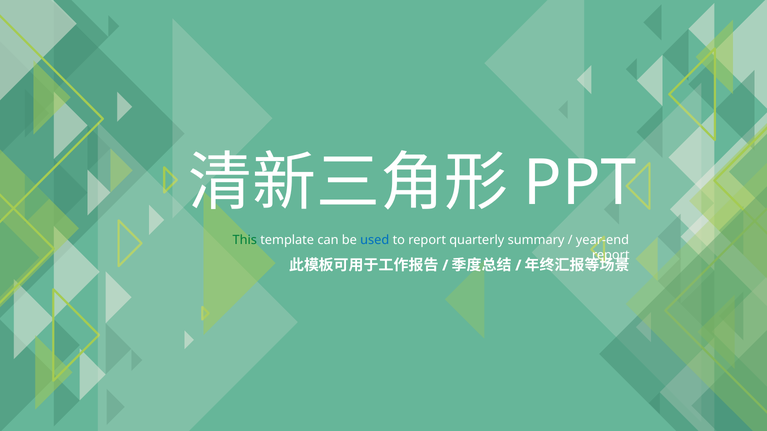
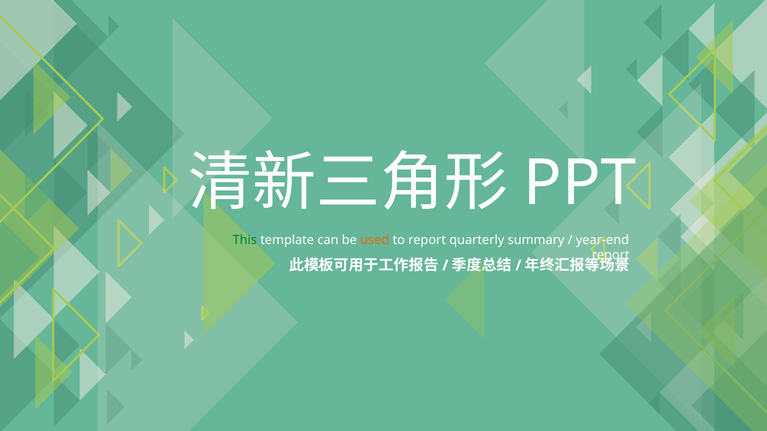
used colour: blue -> orange (375, 240)
